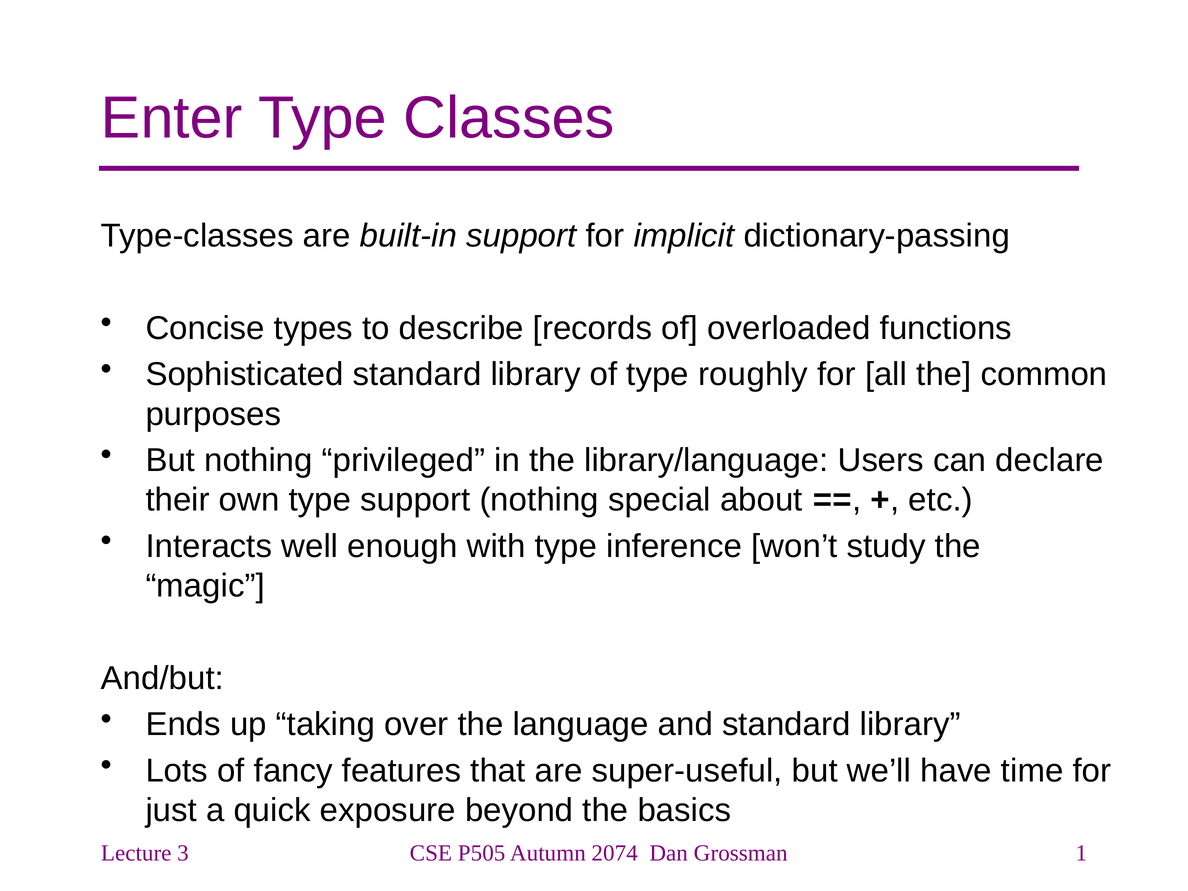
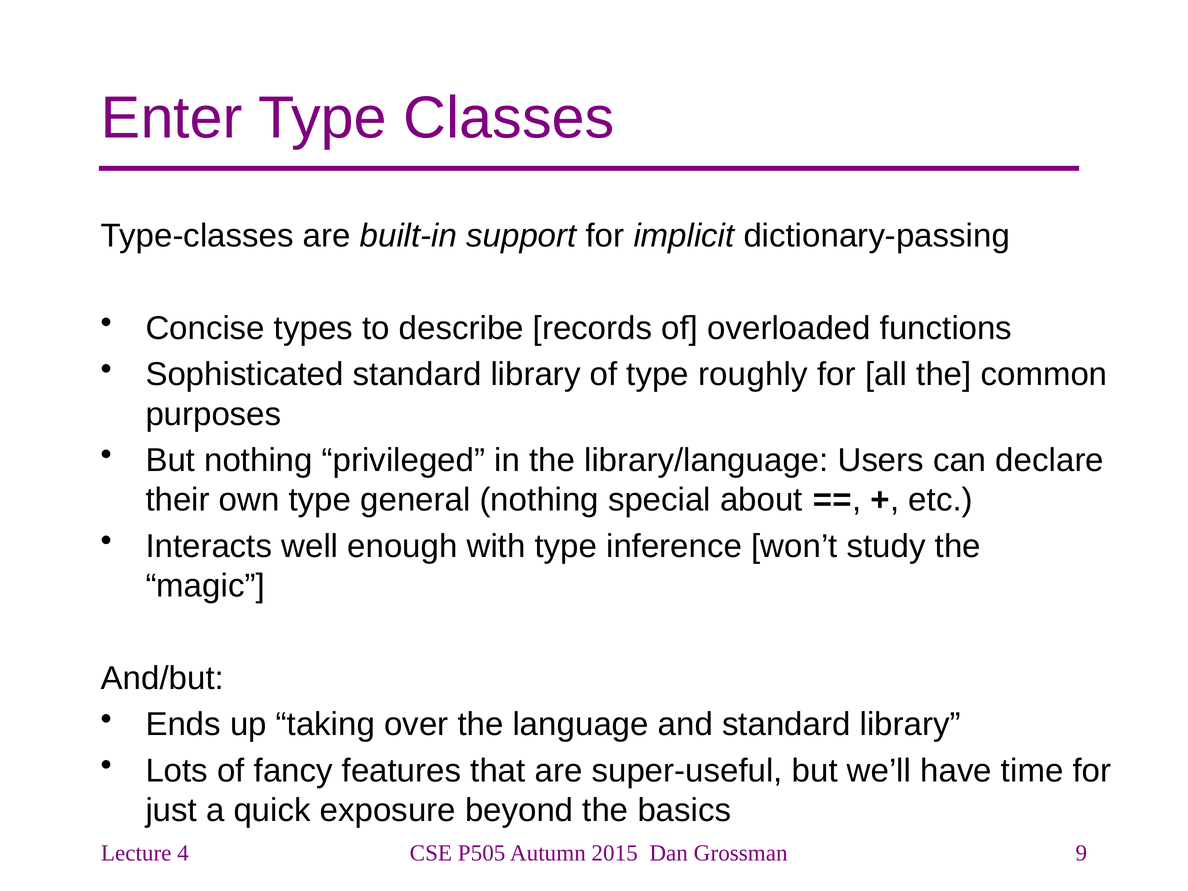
type support: support -> general (415, 500)
3: 3 -> 4 (183, 853)
2074: 2074 -> 2015 (615, 853)
1: 1 -> 9 (1081, 853)
